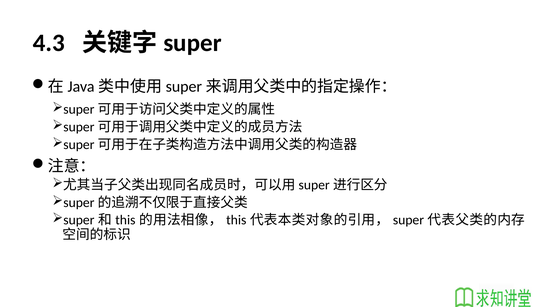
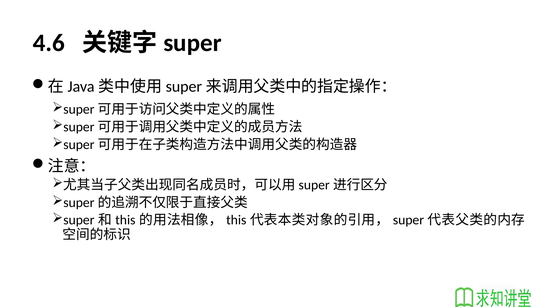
4.3: 4.3 -> 4.6 (49, 43)
